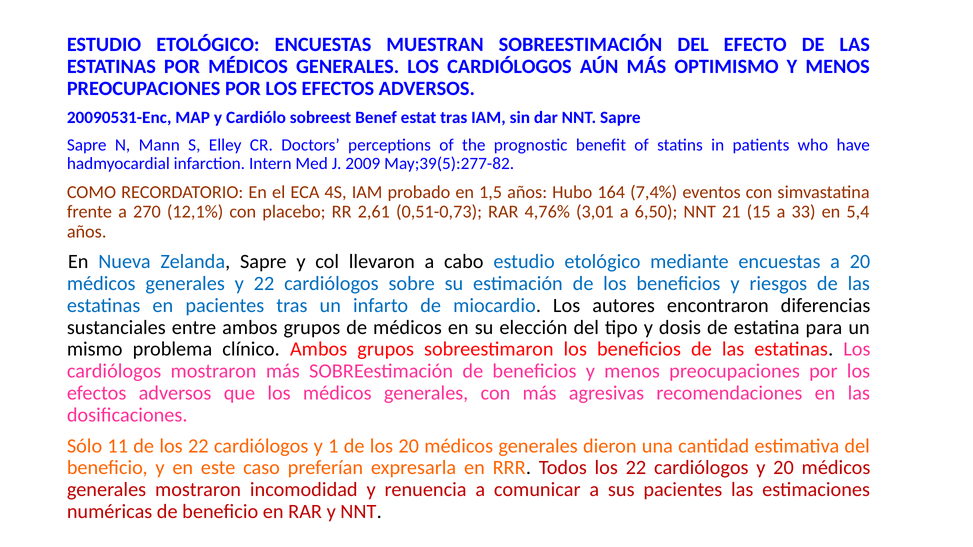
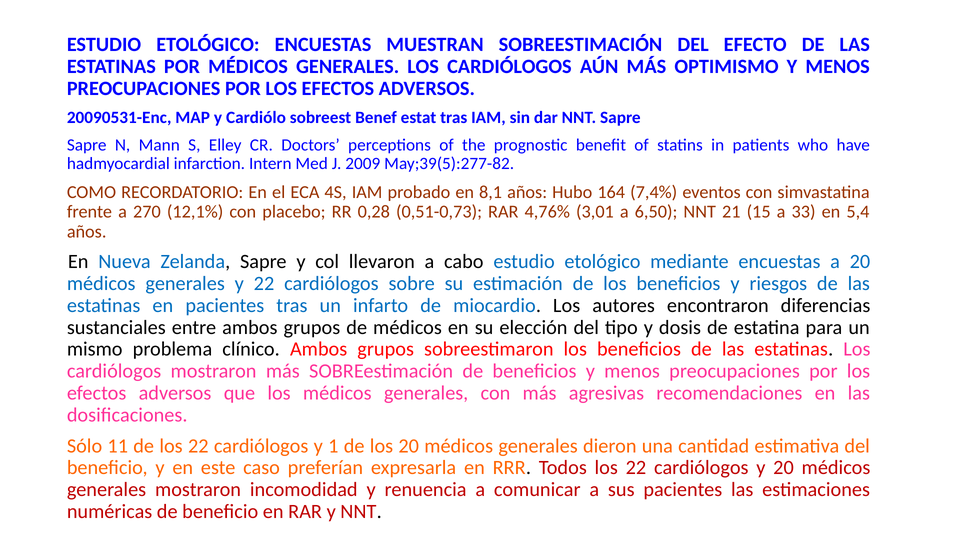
1,5: 1,5 -> 8,1 (491, 192)
2,61: 2,61 -> 0,28 (374, 212)
